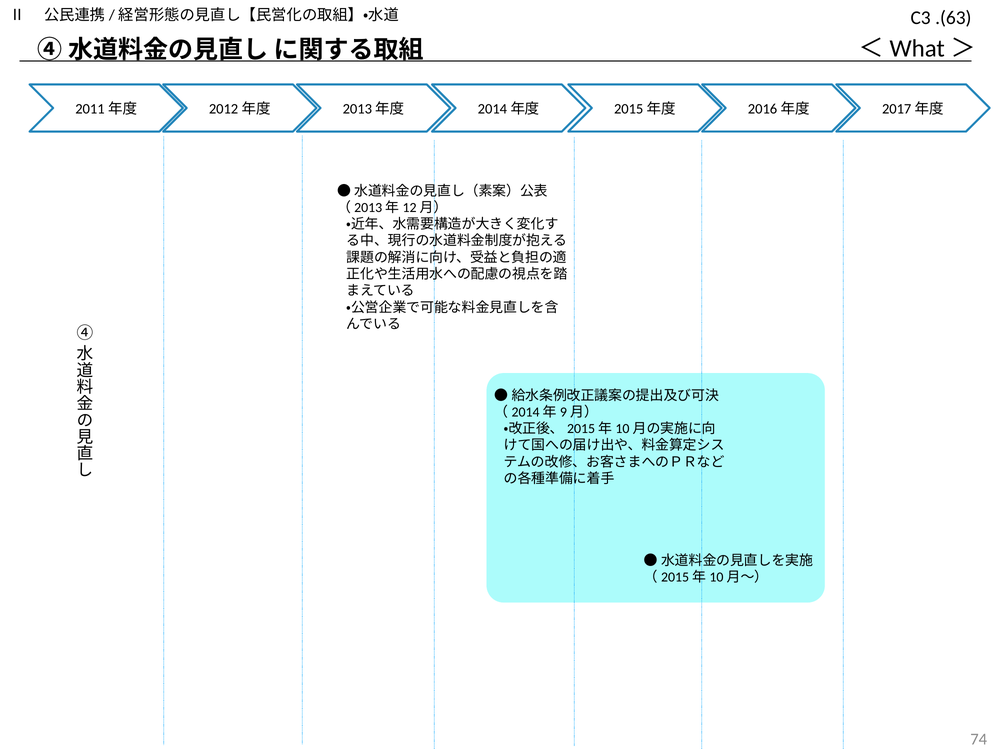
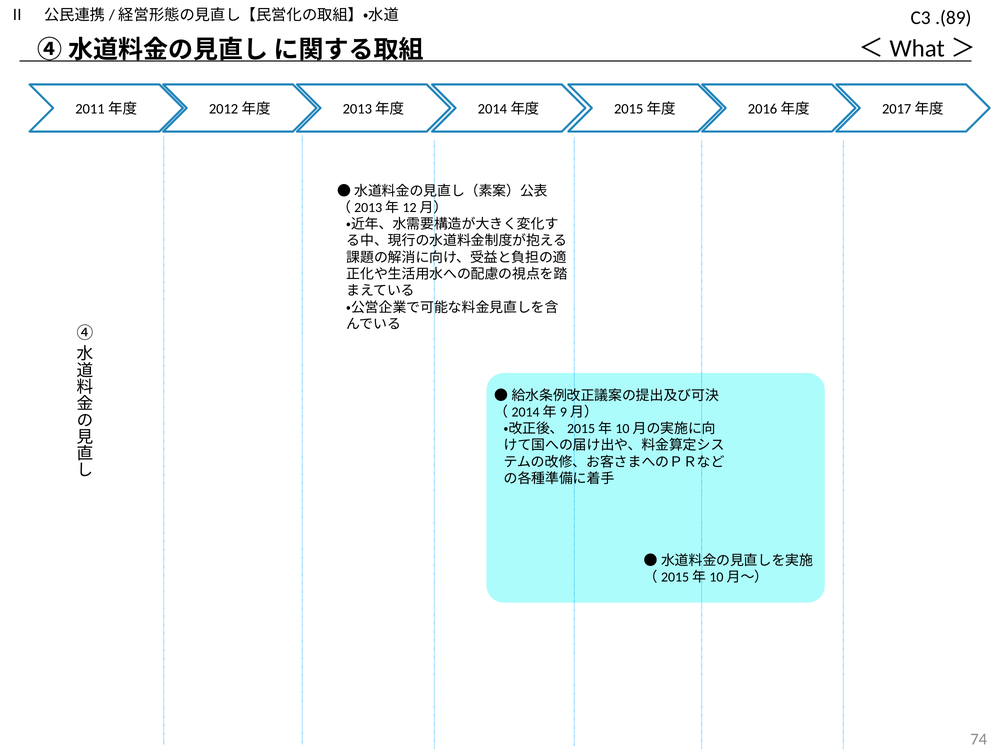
.(63: .(63 -> .(89 (953, 18)
